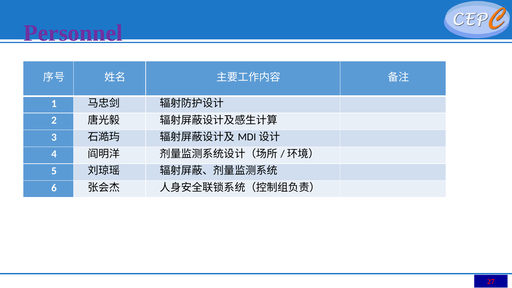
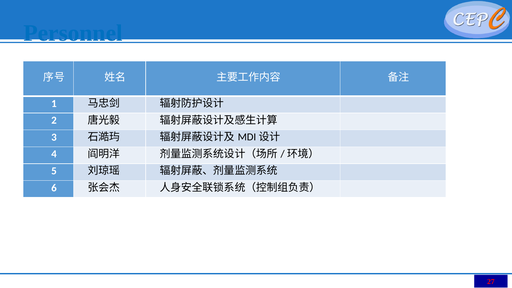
Personnel colour: purple -> blue (73, 33)
